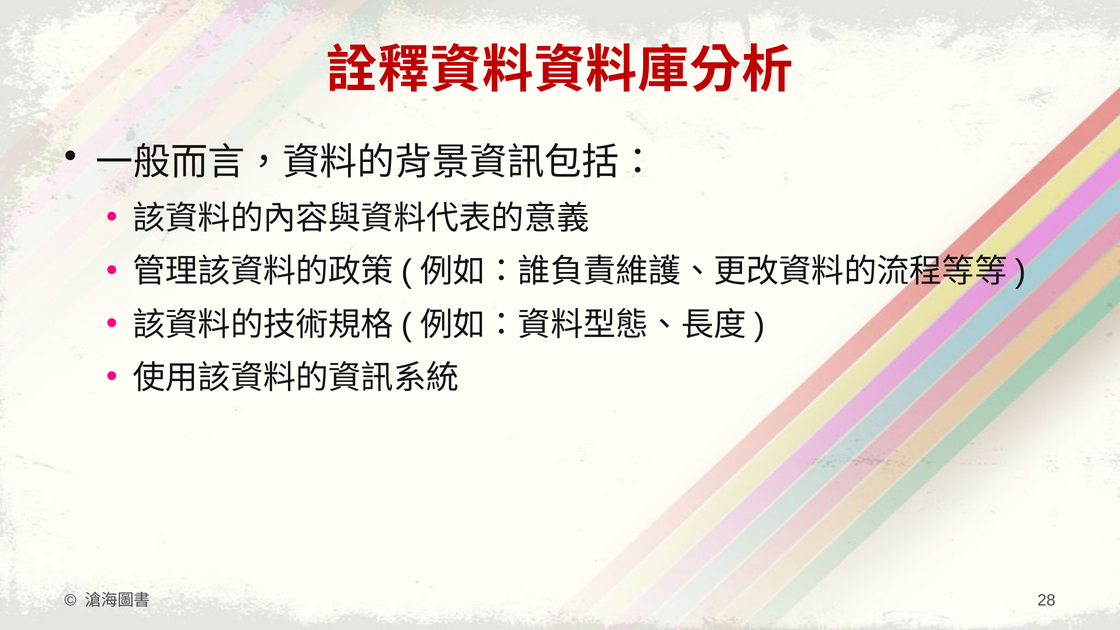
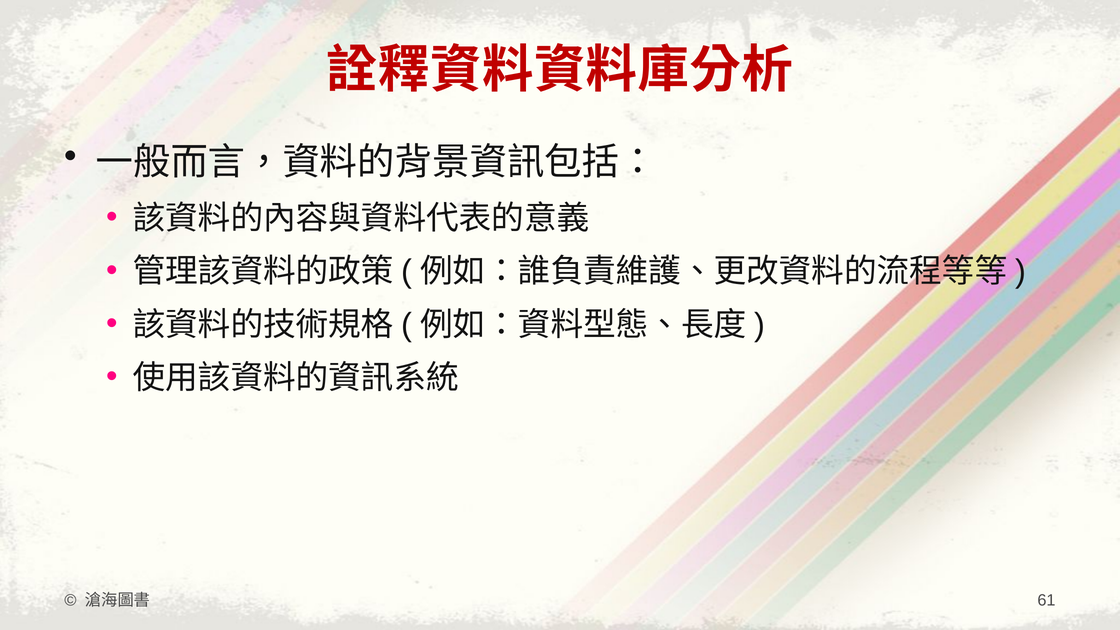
28: 28 -> 61 (1046, 601)
